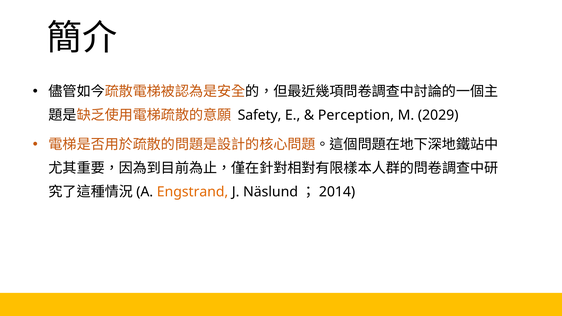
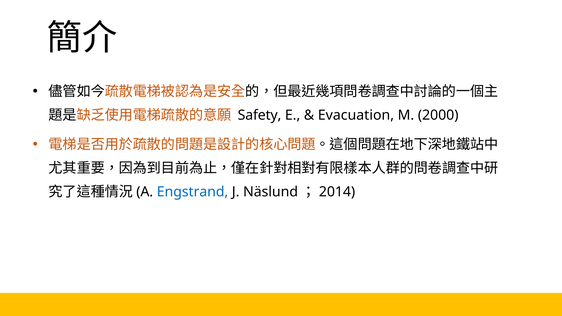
Perception: Perception -> Evacuation (356, 115)
2029: 2029 -> 2000 (438, 115)
Engstrand colour: orange -> blue (193, 192)
